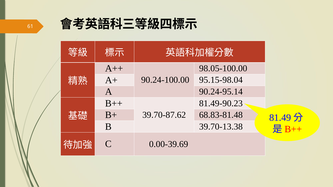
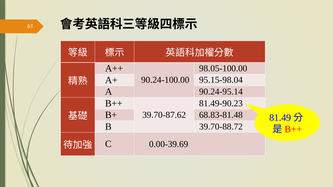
39.70-13.38: 39.70-13.38 -> 39.70-88.72 (221, 127)
